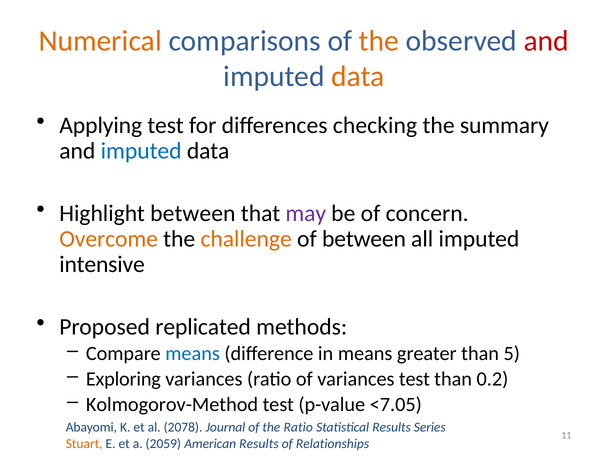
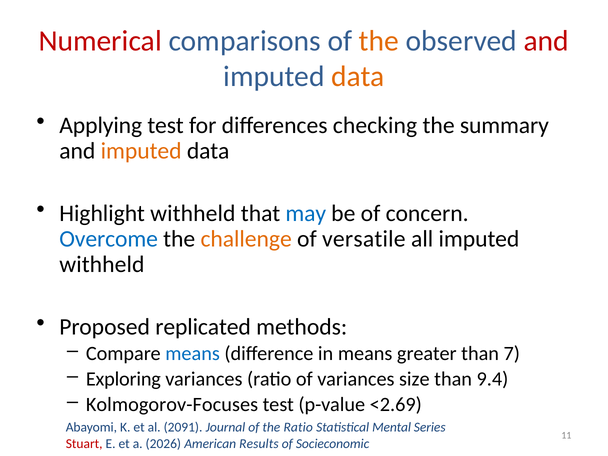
Numerical colour: orange -> red (100, 41)
imputed colour: blue -> orange (141, 151)
Highlight between: between -> withheld (193, 213)
may colour: purple -> blue (306, 213)
Overcome colour: orange -> blue (109, 239)
of between: between -> versatile (364, 239)
intensive: intensive -> withheld (102, 264)
5: 5 -> 7 (512, 354)
variances test: test -> size (414, 379)
0.2: 0.2 -> 9.4 (492, 379)
Kolmogorov-Method: Kolmogorov-Method -> Kolmogorov-Focuses (172, 405)
<7.05: <7.05 -> <2.69 (396, 405)
2078: 2078 -> 2091 (183, 427)
Statistical Results: Results -> Mental (392, 427)
Stuart colour: orange -> red (84, 444)
2059: 2059 -> 2026 (163, 444)
Relationships: Relationships -> Socieconomic (333, 444)
